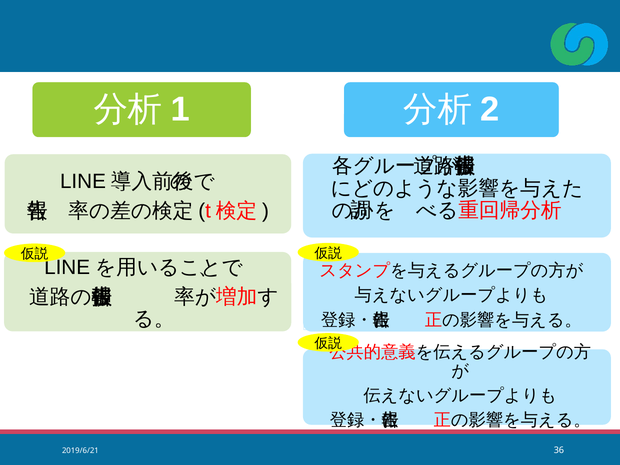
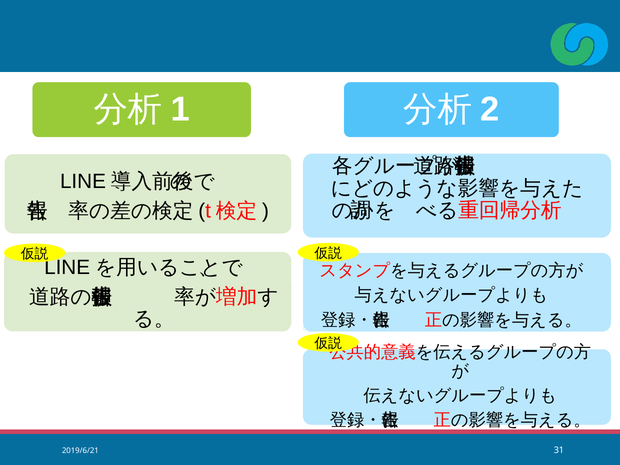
36: 36 -> 31 (559, 450)
